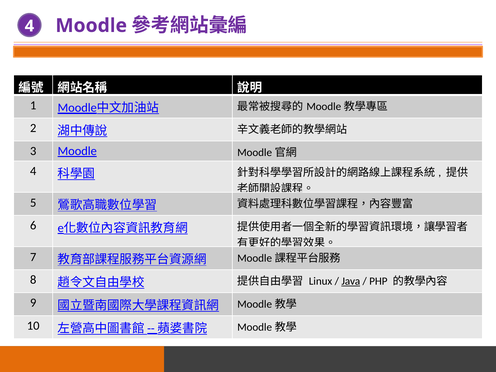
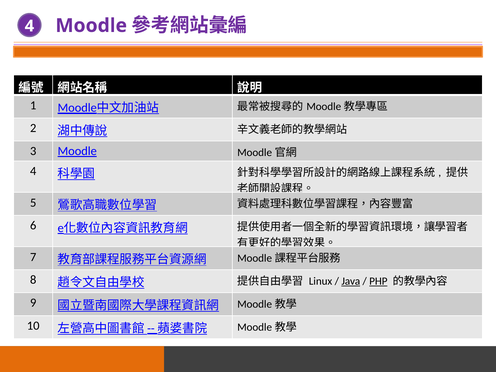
PHP underline: none -> present (378, 281)
